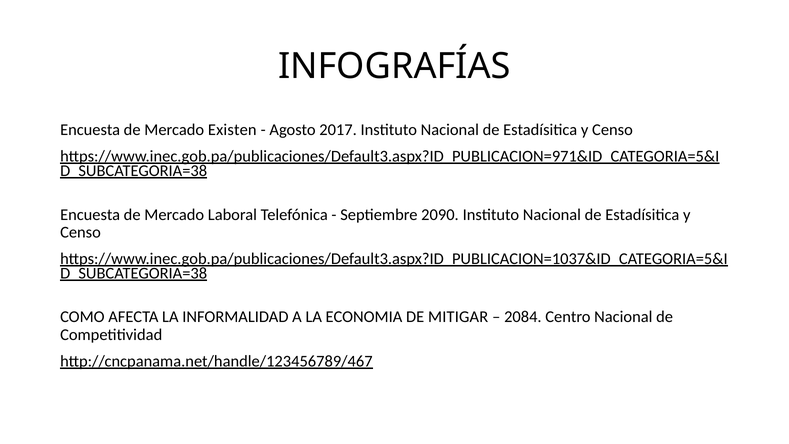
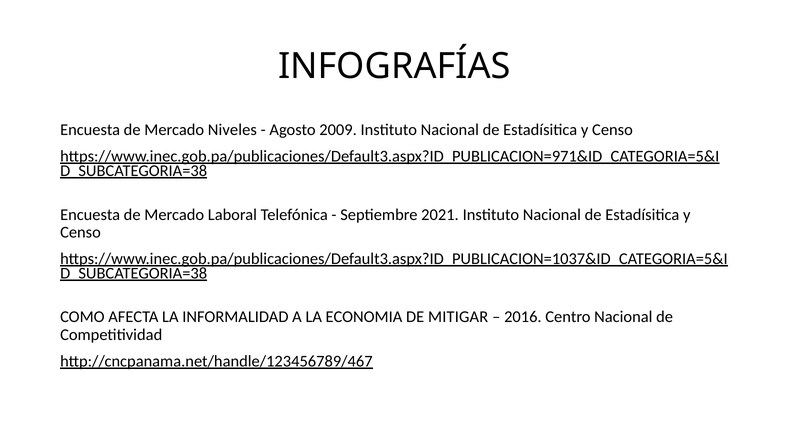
Existen: Existen -> Niveles (232, 130)
2017: 2017 -> 2009 (338, 130)
2090: 2090 -> 2021 (440, 215)
2084: 2084 -> 2016 (523, 317)
